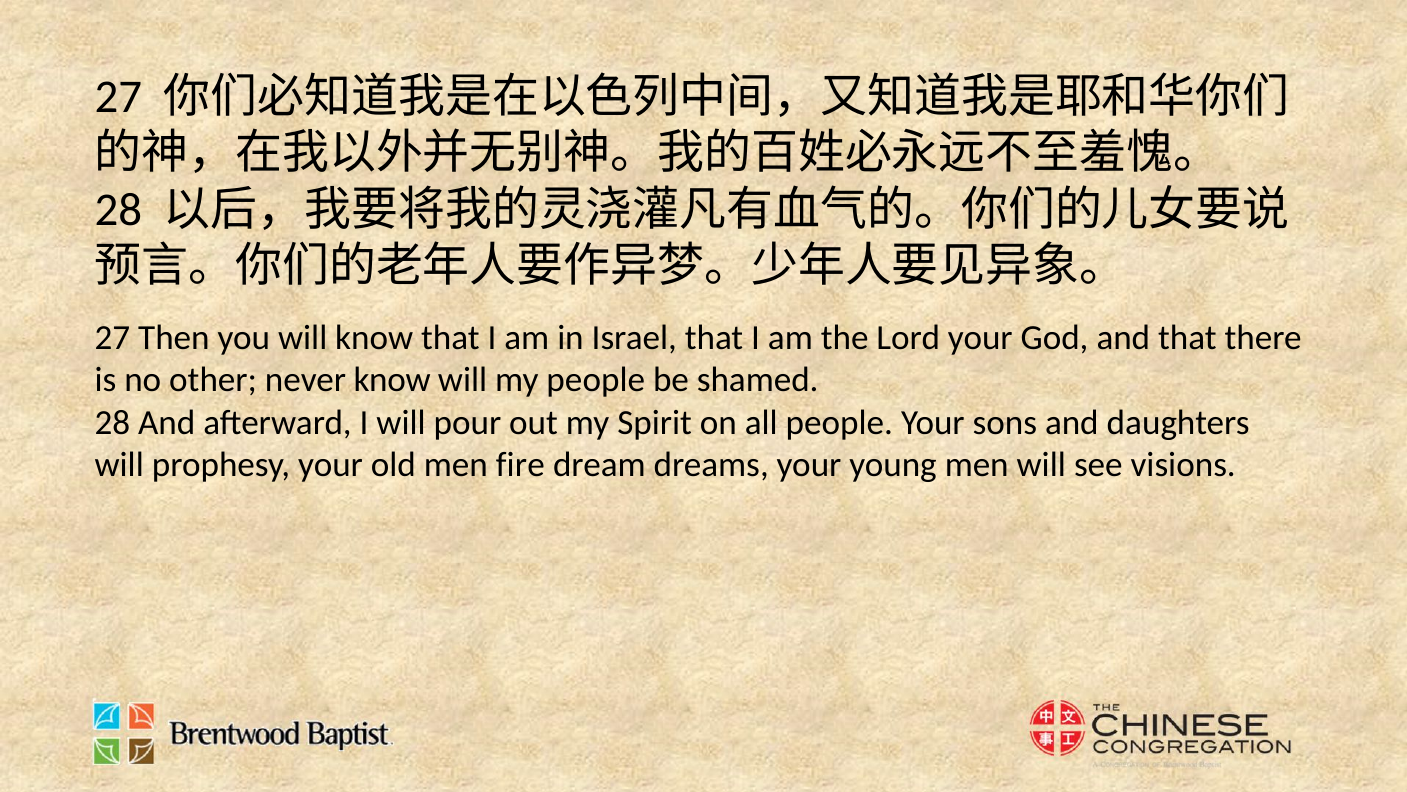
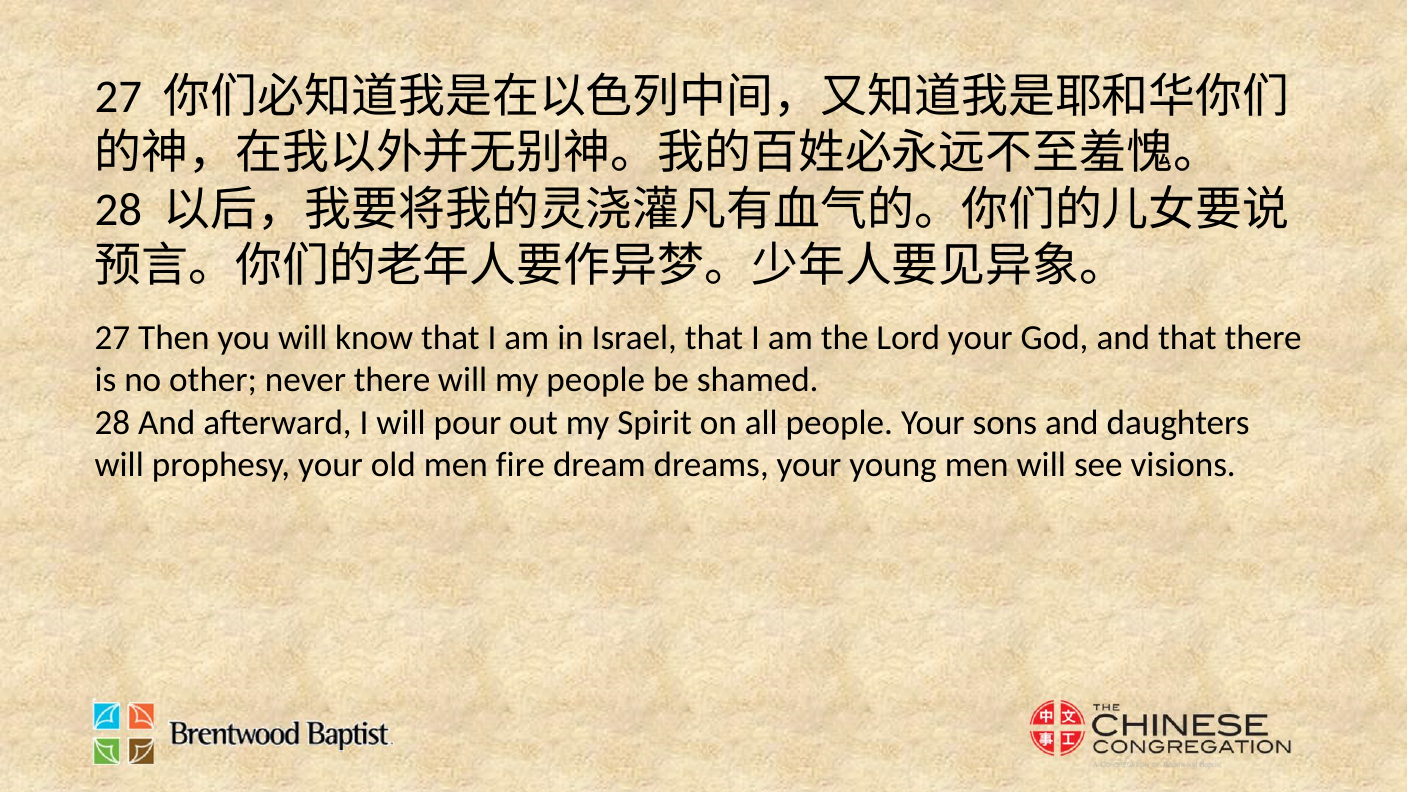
never know: know -> there (392, 380)
